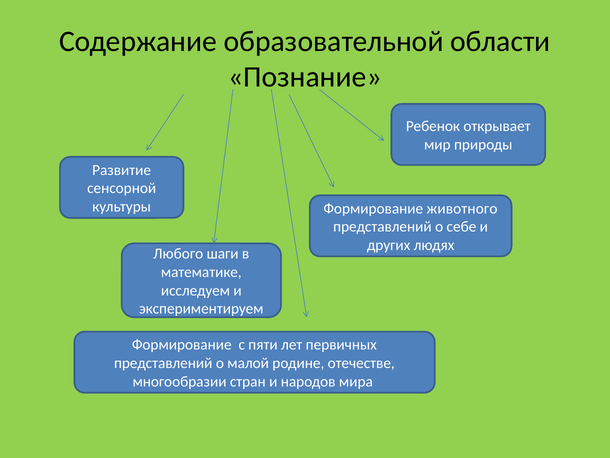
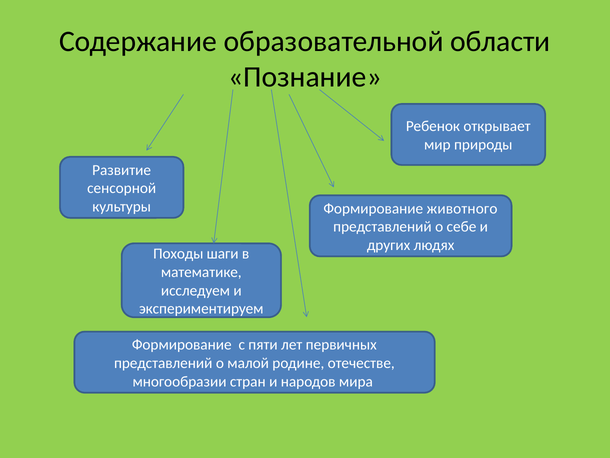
Любого: Любого -> Походы (178, 254)
